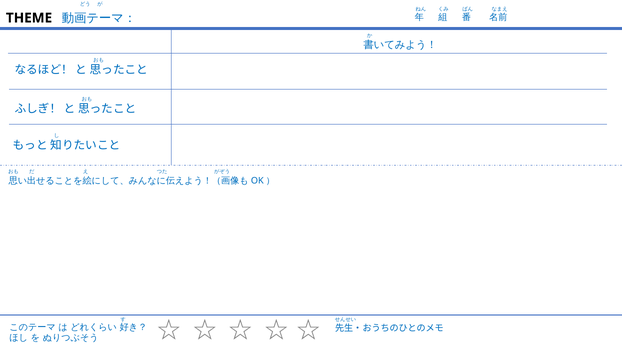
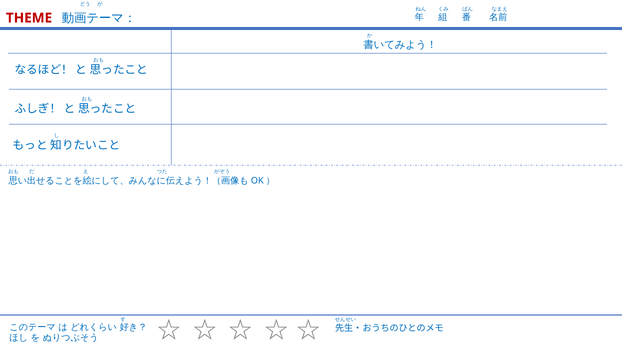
THEME colour: black -> red (29, 18)
